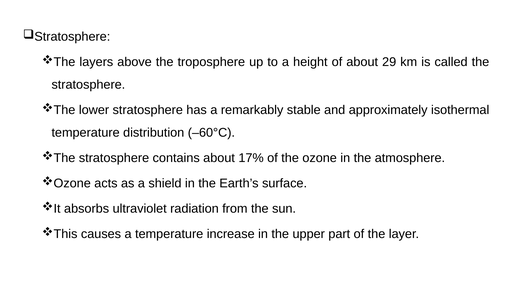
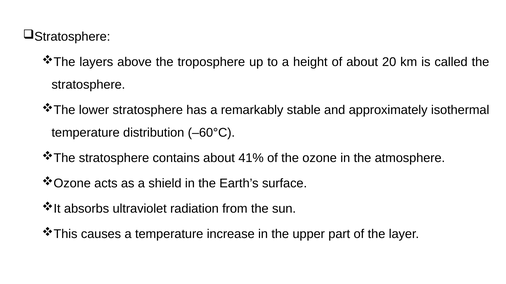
29: 29 -> 20 (389, 62)
17%: 17% -> 41% (251, 158)
